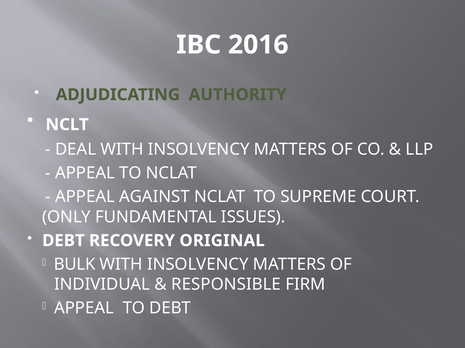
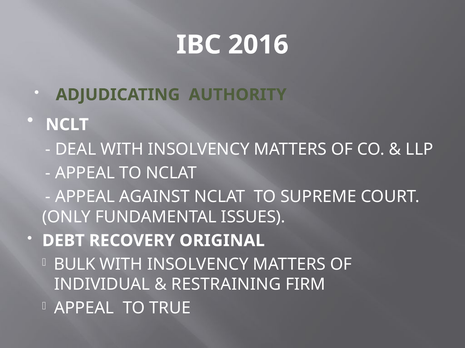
RESPONSIBLE: RESPONSIBLE -> RESTRAINING (226, 285)
TO DEBT: DEBT -> TRUE (170, 309)
